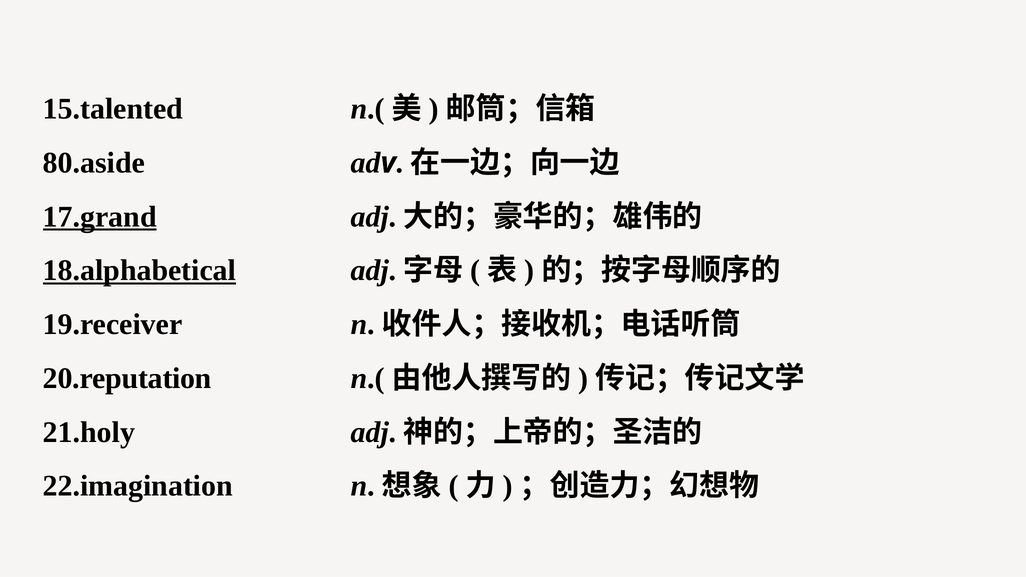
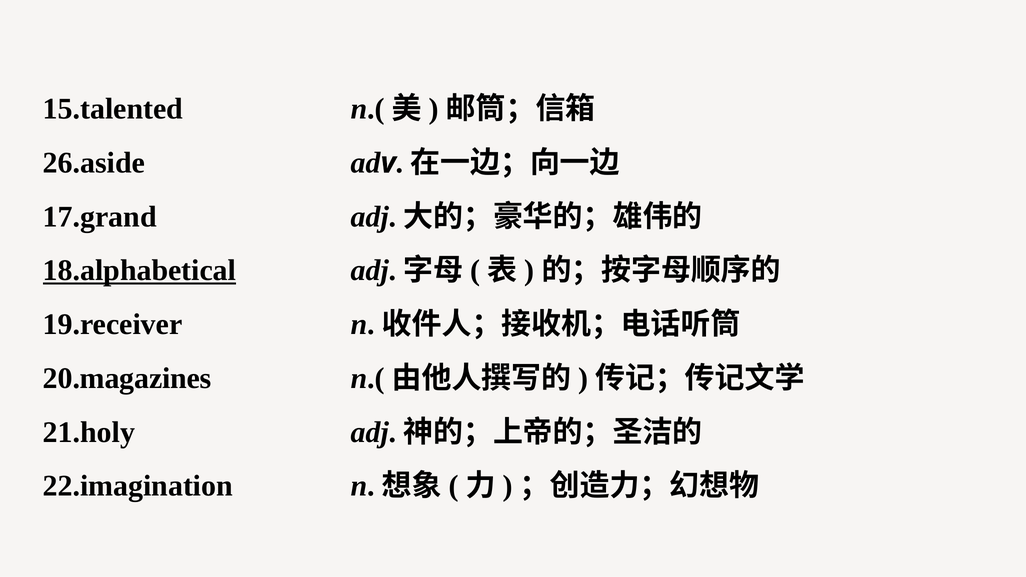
80.aside: 80.aside -> 26.aside (94, 163)
17.grand underline: present -> none (100, 217)
20.reputation: 20.reputation -> 20.magazines (127, 379)
